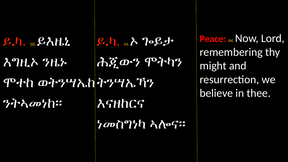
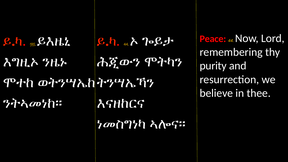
might: might -> purity (213, 66)
